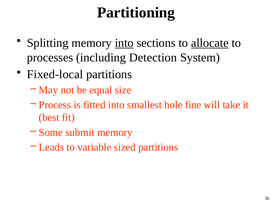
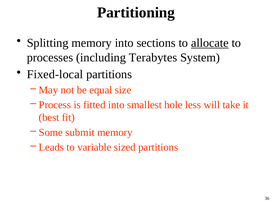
into underline: present -> none (124, 43)
Detection: Detection -> Terabytes (153, 57)
fine: fine -> less (193, 105)
